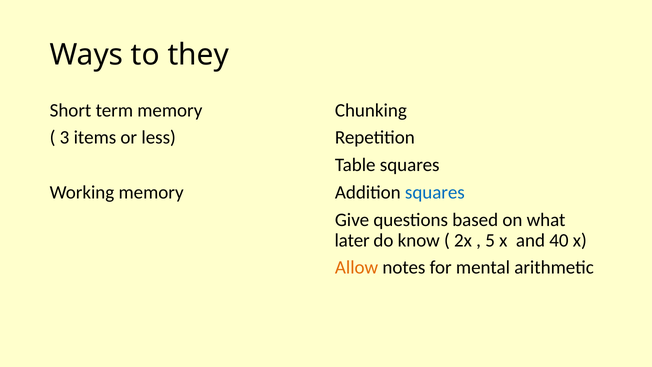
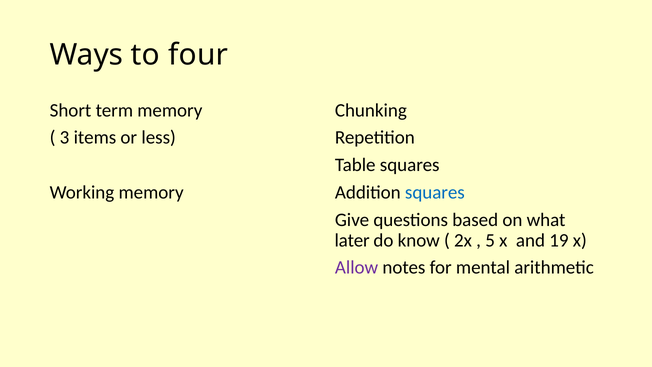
they: they -> four (198, 55)
40: 40 -> 19 (559, 240)
Allow colour: orange -> purple (357, 267)
